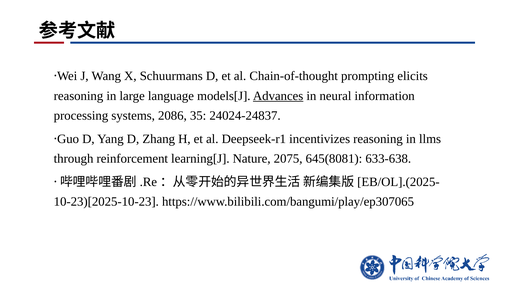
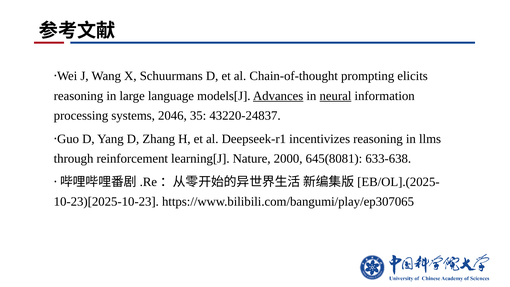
neural underline: none -> present (335, 96)
2086: 2086 -> 2046 (172, 116)
24024-24837: 24024-24837 -> 43220-24837 (245, 116)
2075: 2075 -> 2000 (288, 159)
